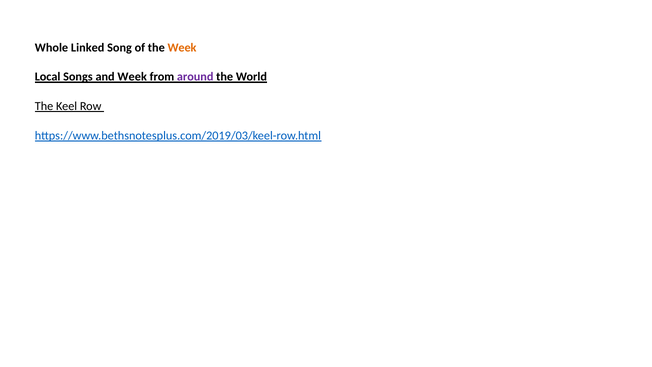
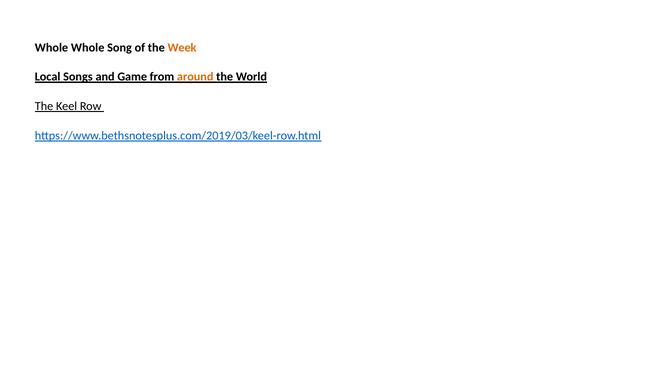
Whole Linked: Linked -> Whole (88, 47)
and Week: Week -> Game (132, 77)
around colour: purple -> orange (195, 77)
